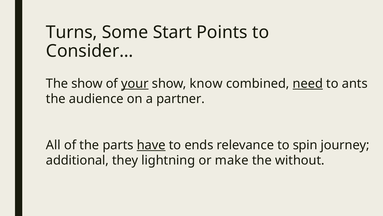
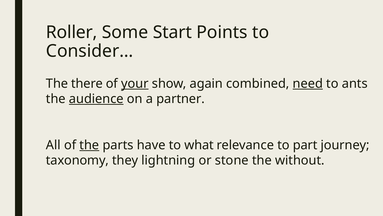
Turns: Turns -> Roller (72, 32)
The show: show -> there (87, 83)
know: know -> again (206, 83)
audience underline: none -> present (96, 99)
the underline: none -> present (89, 145)
have underline: present -> none (151, 145)
ends: ends -> what (199, 145)
spin: spin -> part (305, 145)
additional: additional -> taxonomy (77, 160)
make: make -> stone (232, 160)
